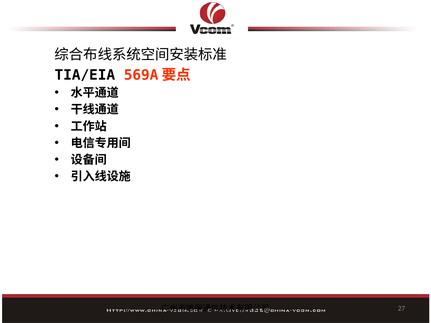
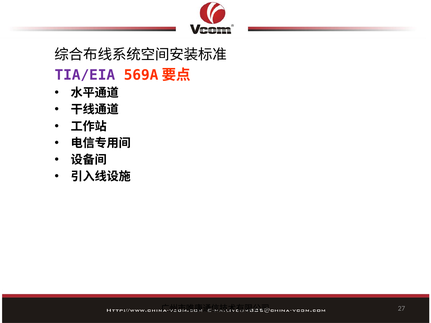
TIA/EIA colour: black -> purple (85, 75)
